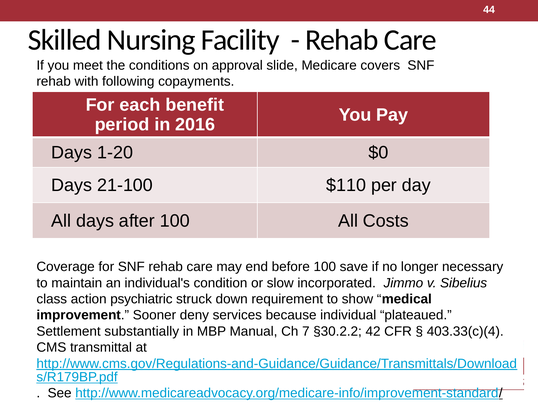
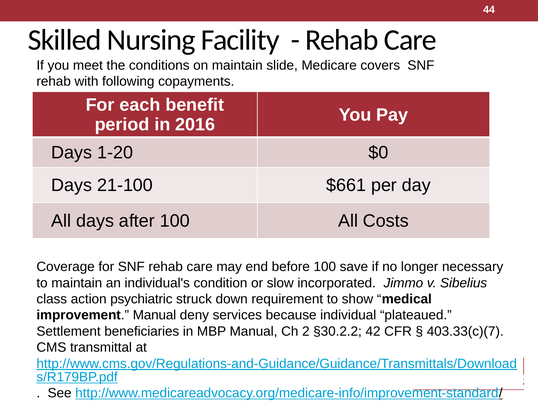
on approval: approval -> maintain (237, 65)
$110: $110 -> $661 (346, 186)
improvement Sooner: Sooner -> Manual (154, 316)
substantially: substantially -> beneficiaries (142, 332)
7: 7 -> 2 (306, 332)
403.33(c)(4: 403.33(c)(4 -> 403.33(c)(7 (465, 332)
